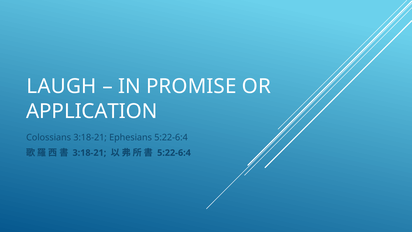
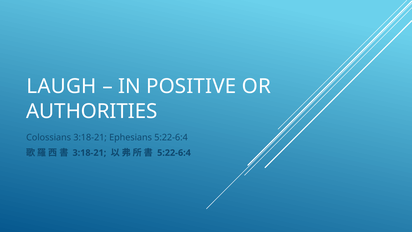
PROMISE: PROMISE -> POSITIVE (191, 86)
APPLICATION: APPLICATION -> AUTHORITIES (92, 111)
